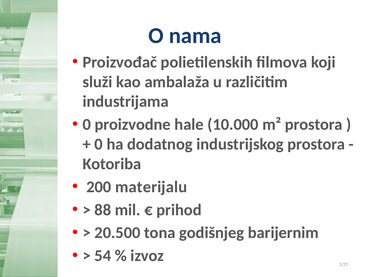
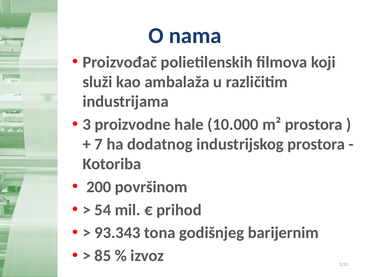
0: 0 -> 3 (87, 125)
0: 0 -> 7 (99, 144)
materijalu: materijalu -> površinom (151, 187)
88: 88 -> 54 (103, 210)
20.500: 20.500 -> 93.343 (117, 233)
54: 54 -> 85 (103, 256)
